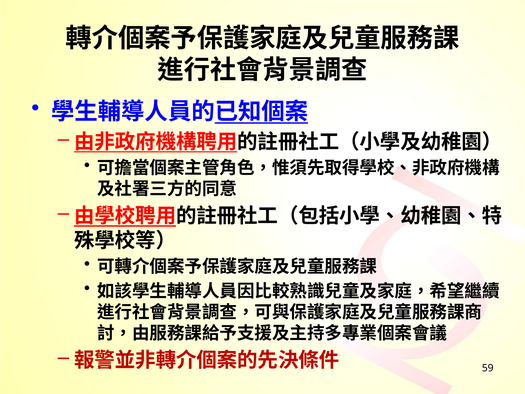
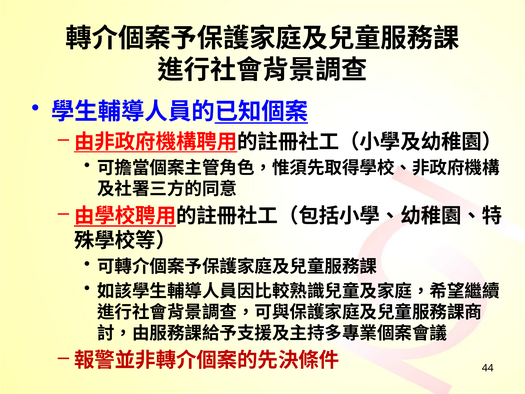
59: 59 -> 44 (488, 368)
